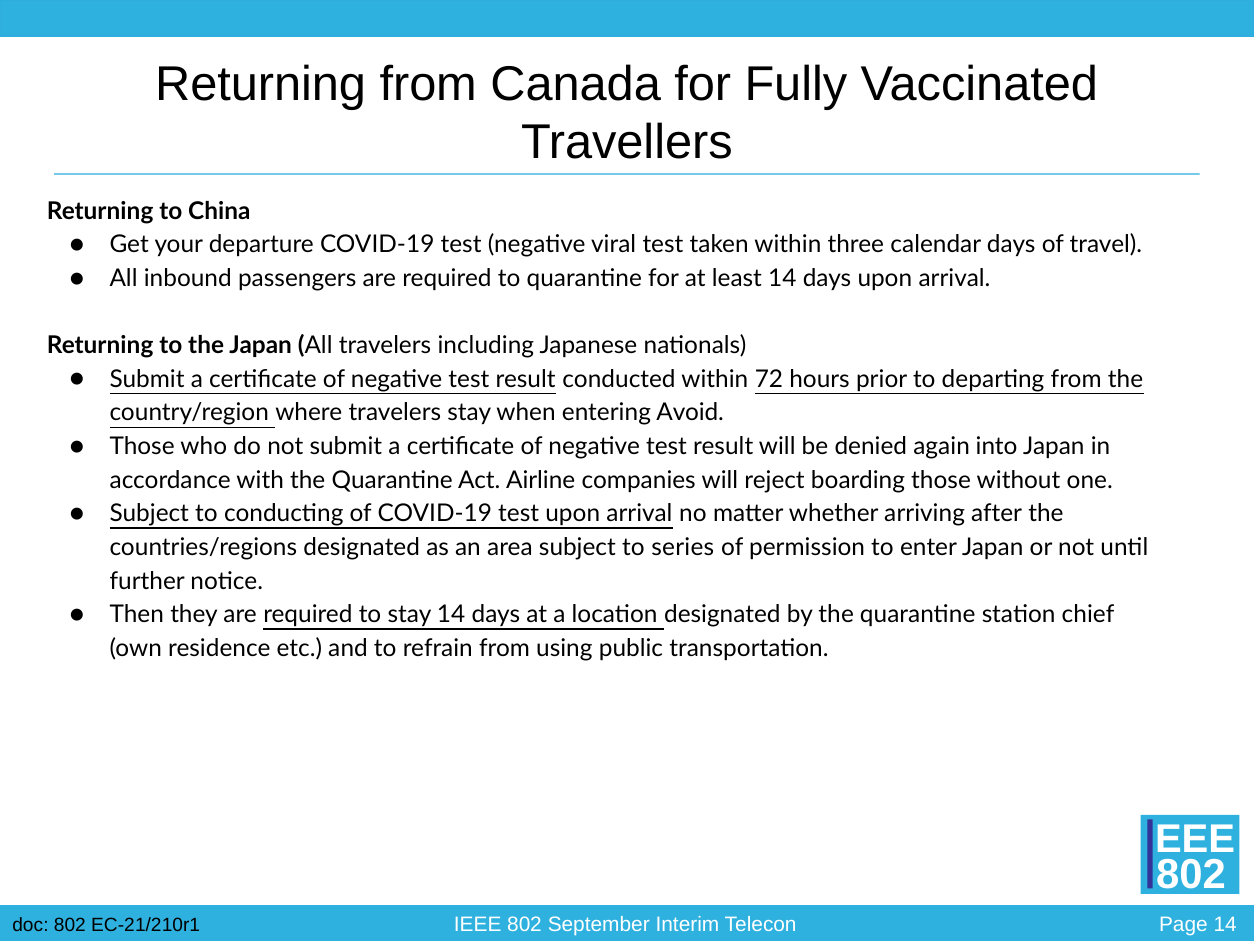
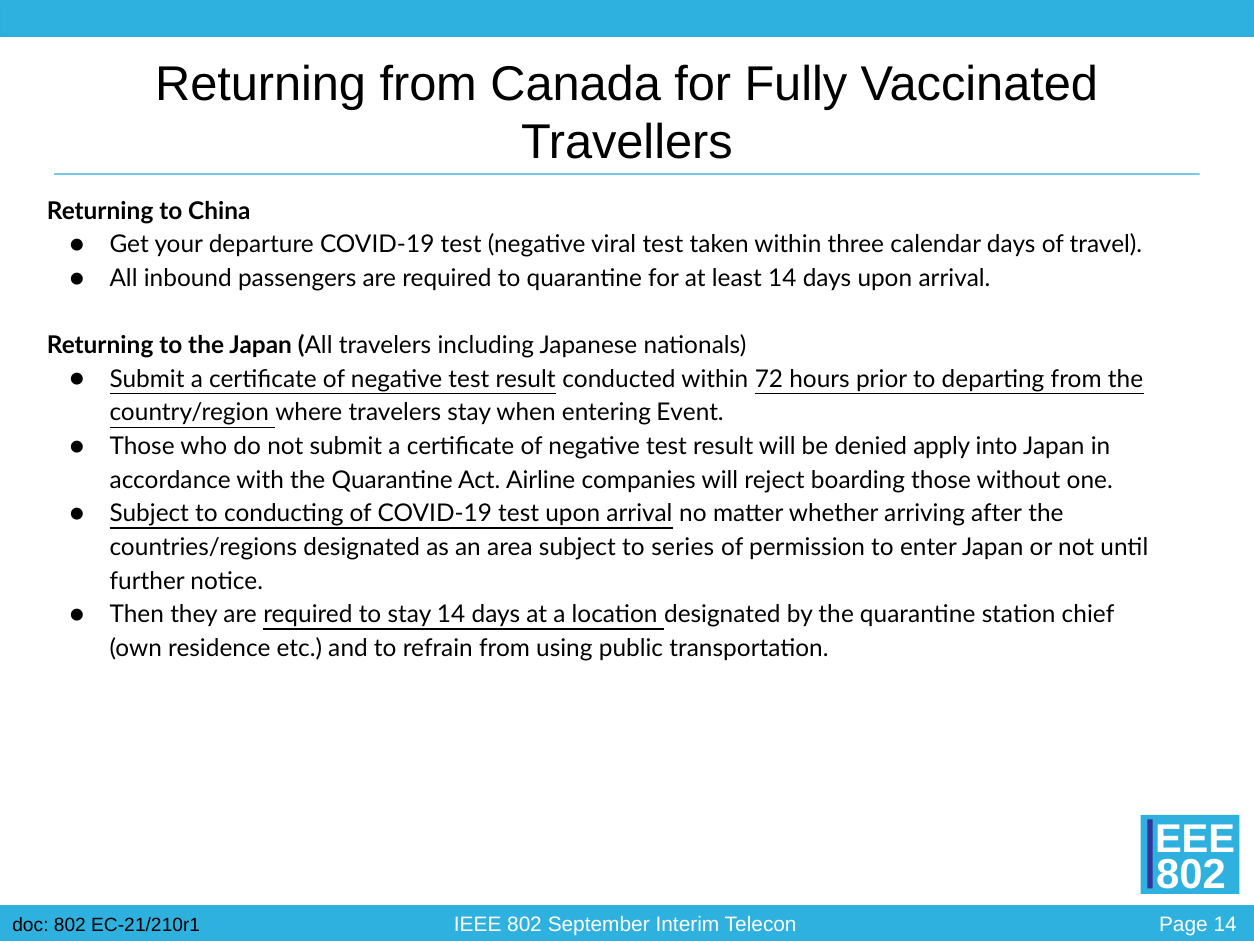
Avoid: Avoid -> Event (690, 413)
again: again -> apply (942, 446)
